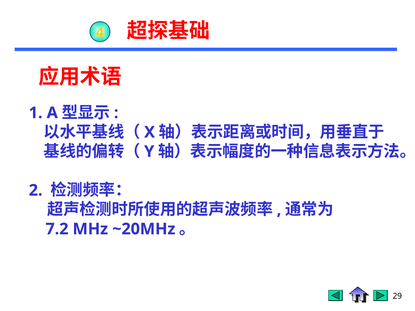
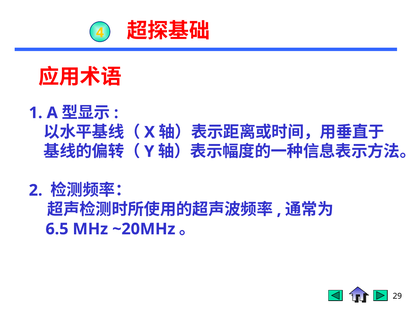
7.2: 7.2 -> 6.5 (57, 229)
